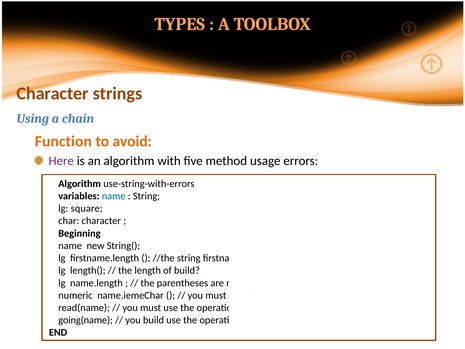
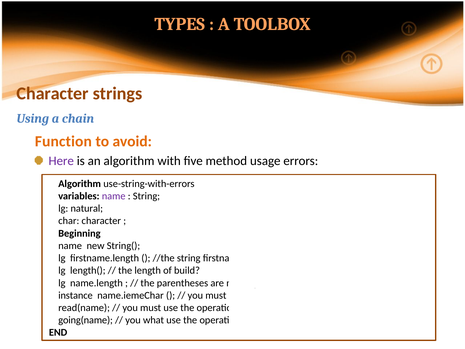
name colour: blue -> purple (114, 196)
square: square -> natural (87, 208)
numeric: numeric -> instance (75, 295)
you build: build -> what (154, 320)
